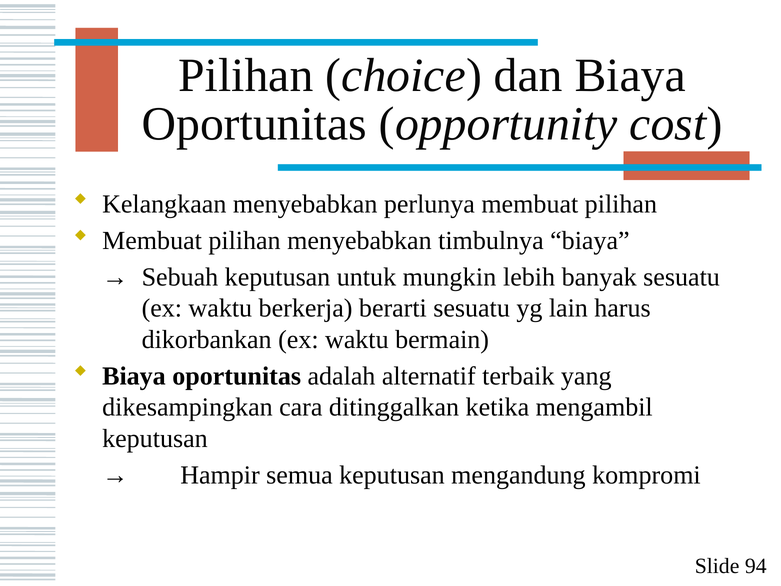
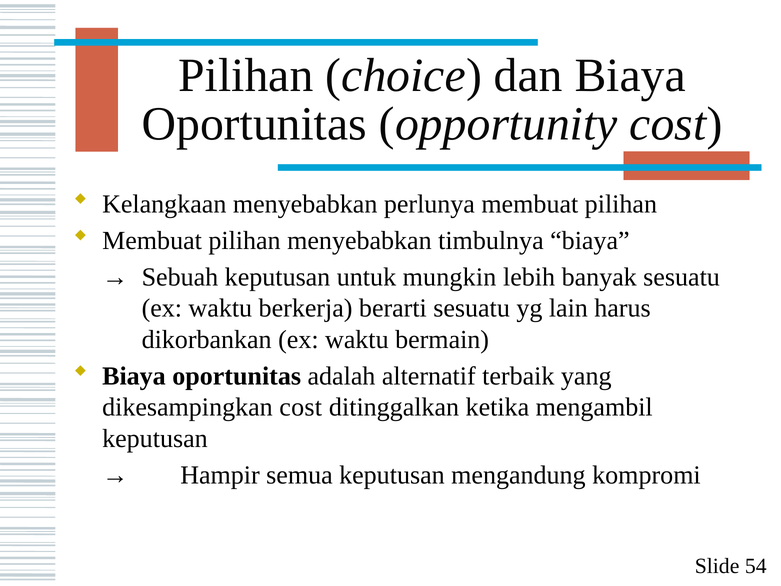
dikesampingkan cara: cara -> cost (301, 407)
94: 94 -> 54 (756, 566)
